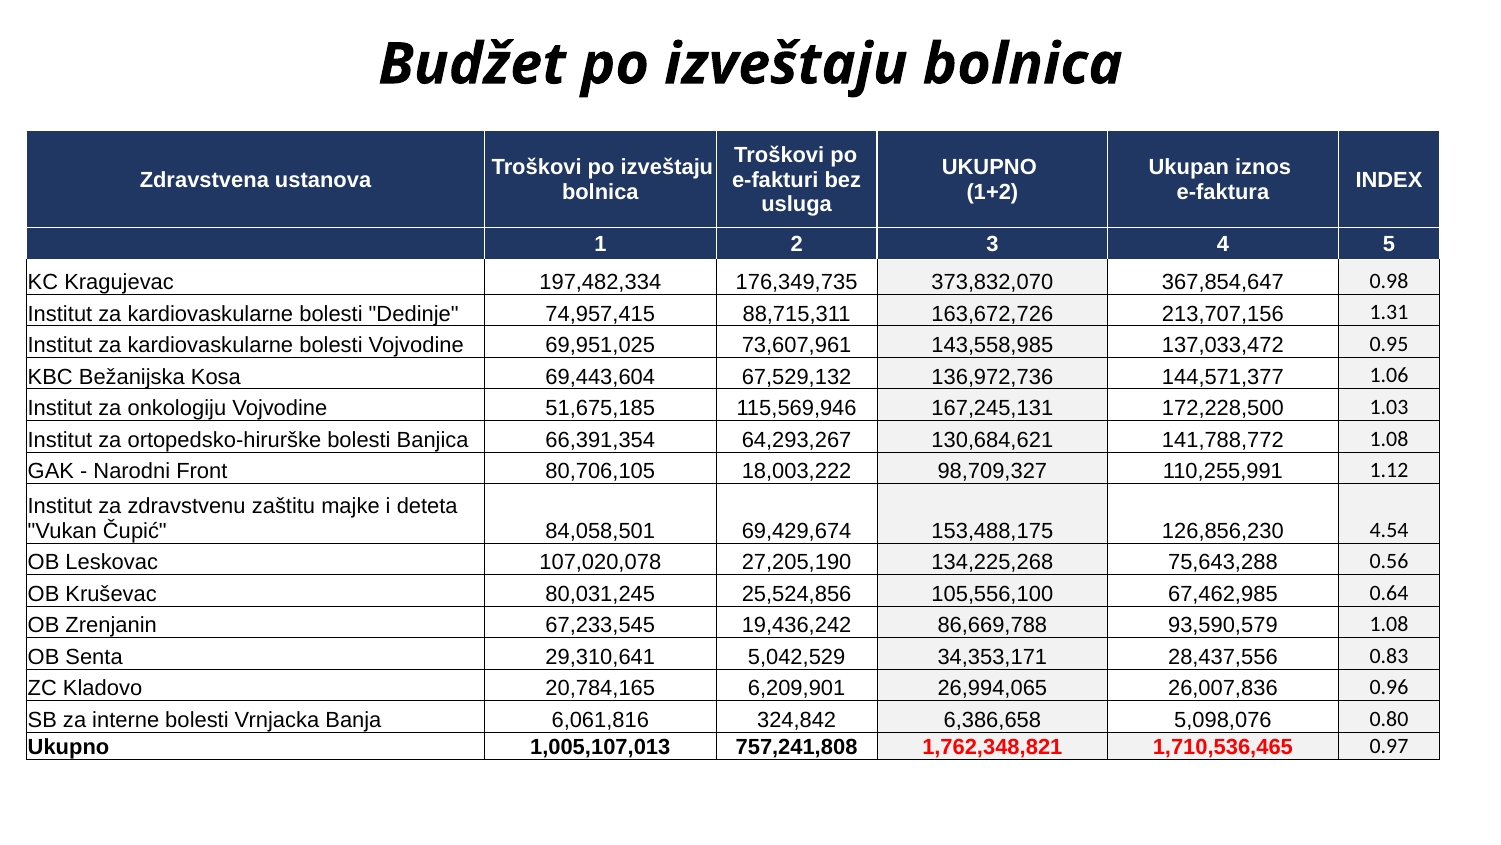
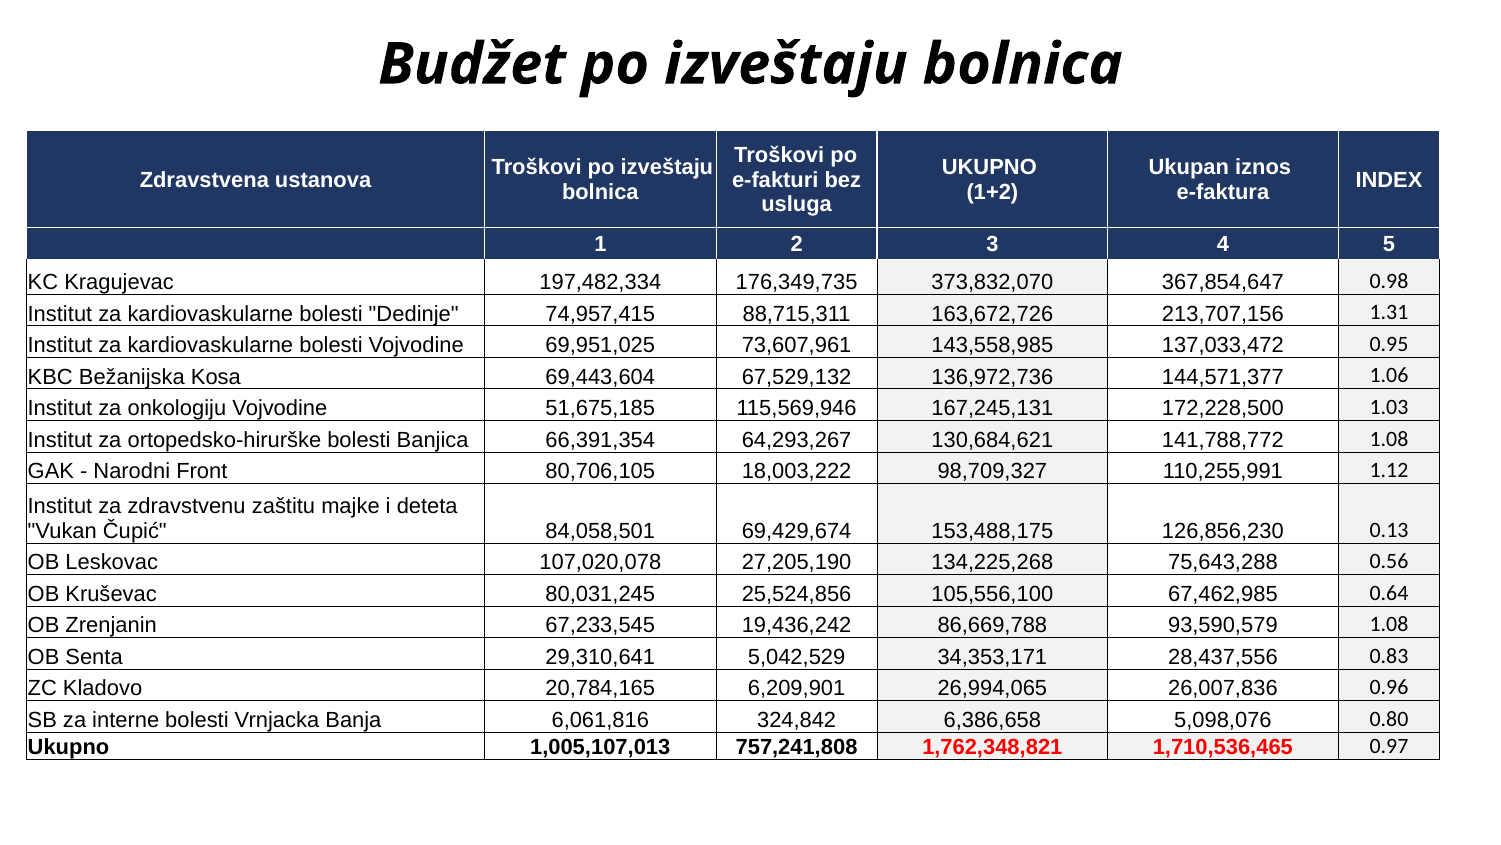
4.54: 4.54 -> 0.13 (1389, 530)
